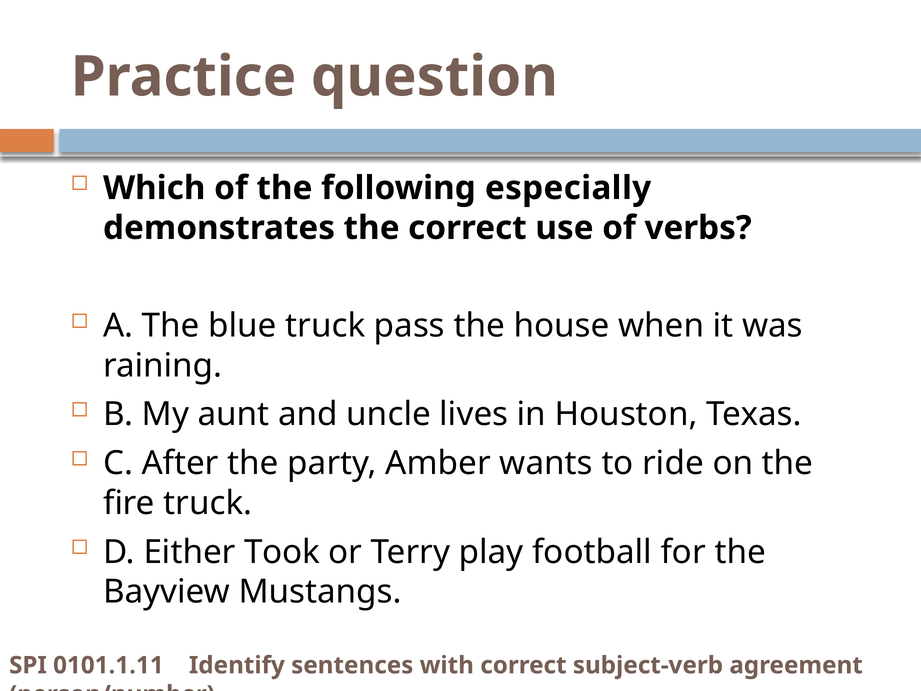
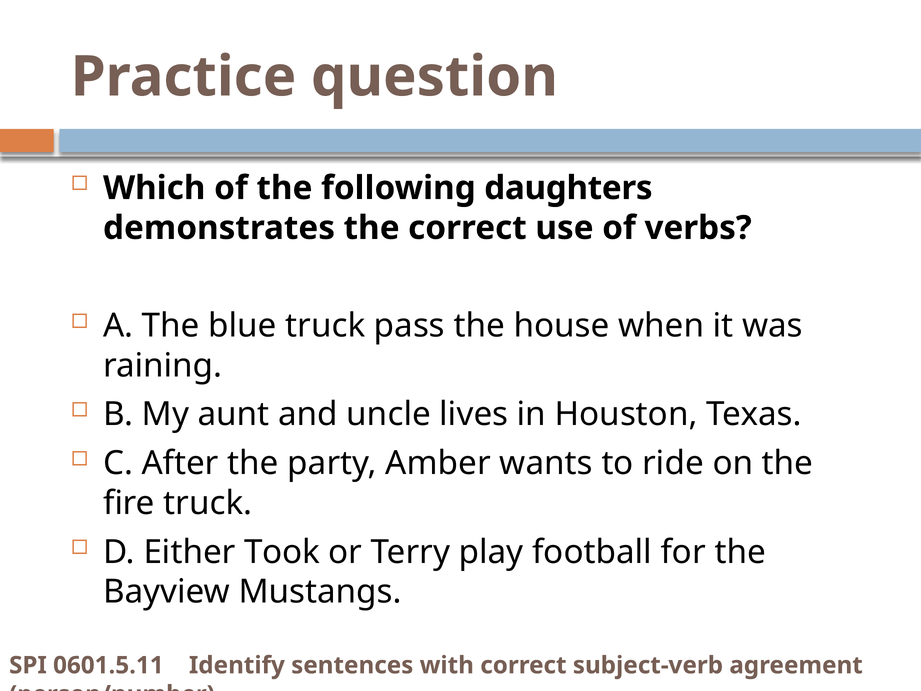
especially: especially -> daughters (568, 188)
0101.1.11: 0101.1.11 -> 0601.5.11 (108, 665)
